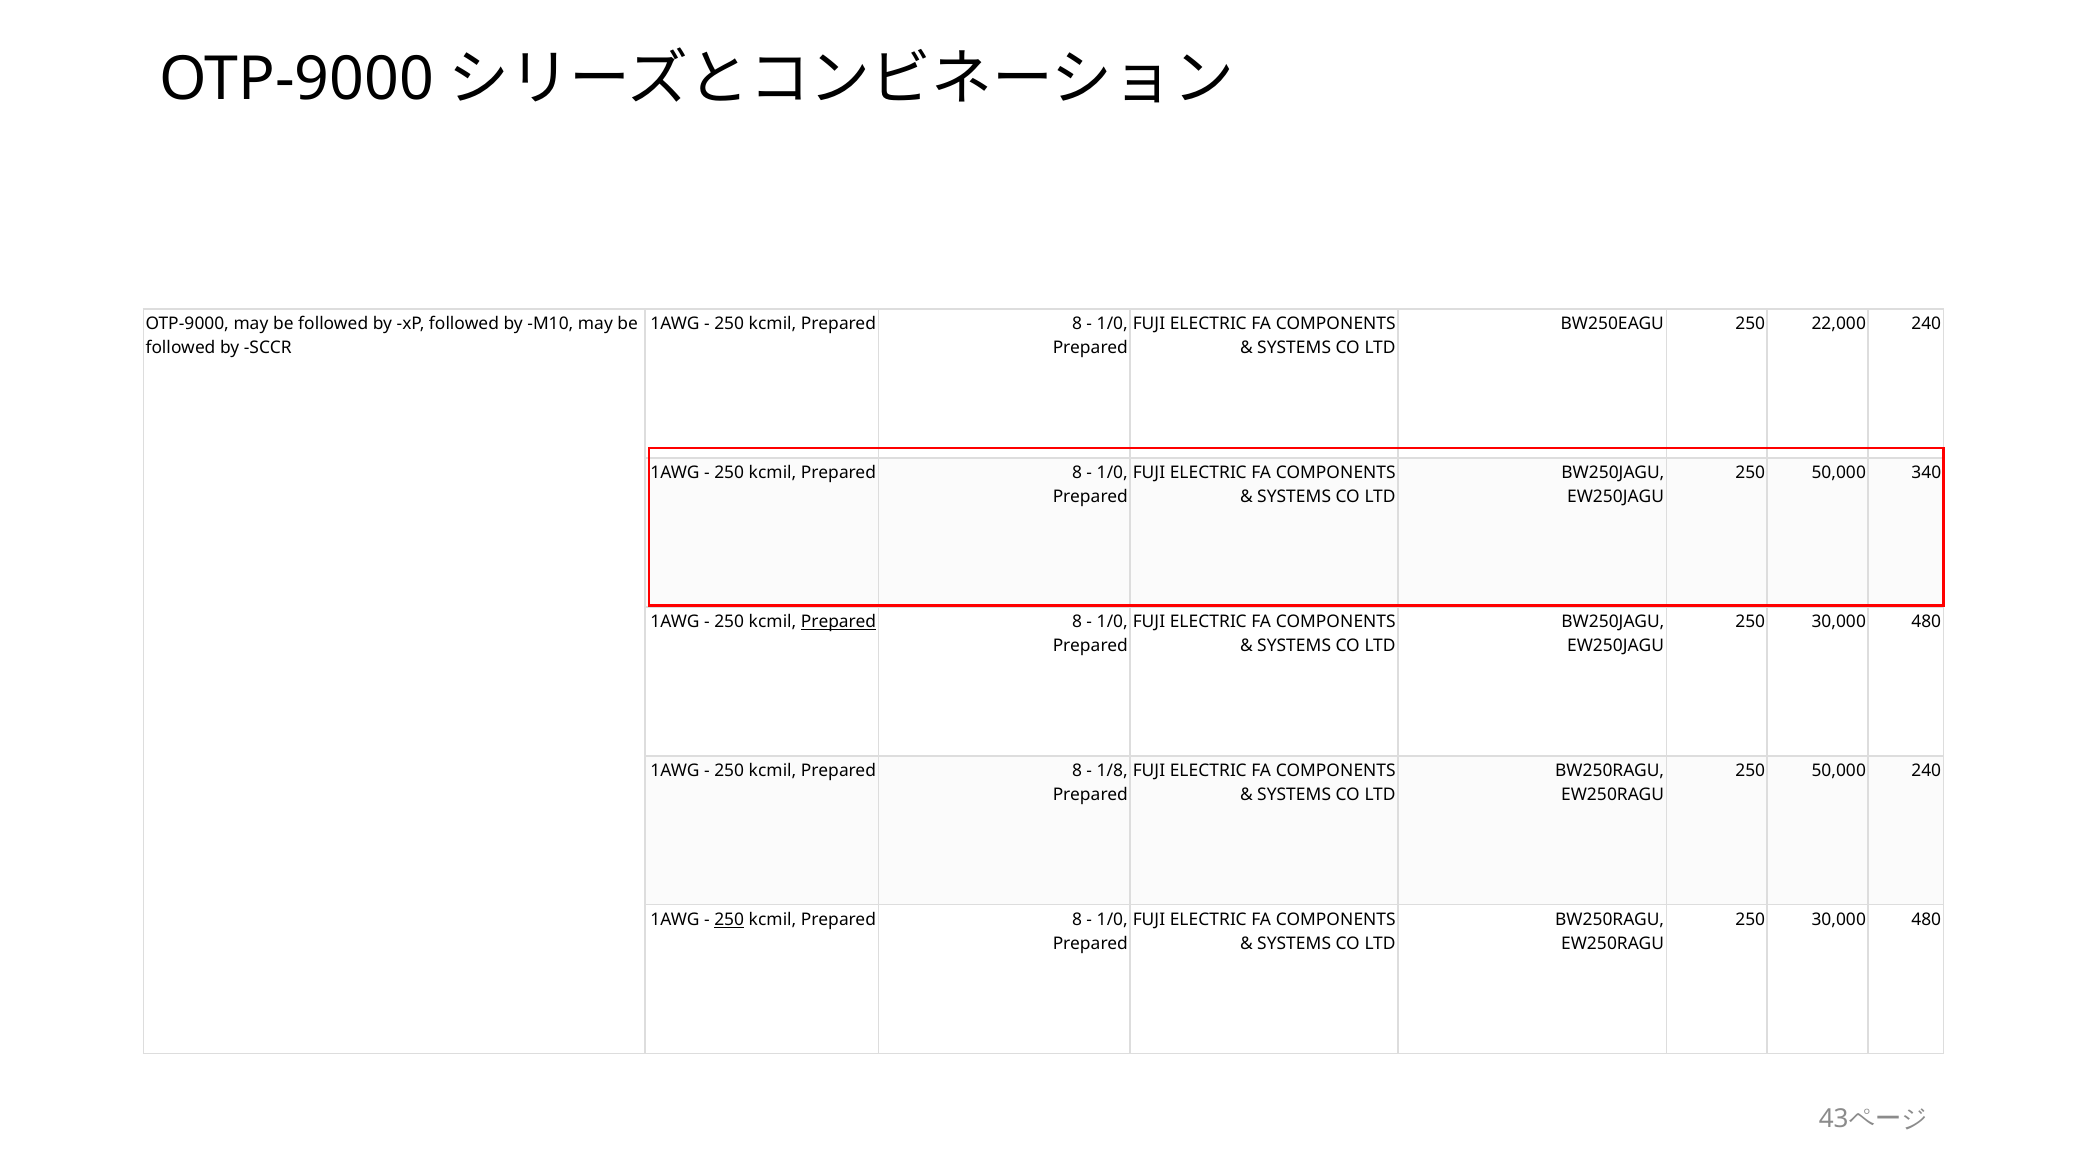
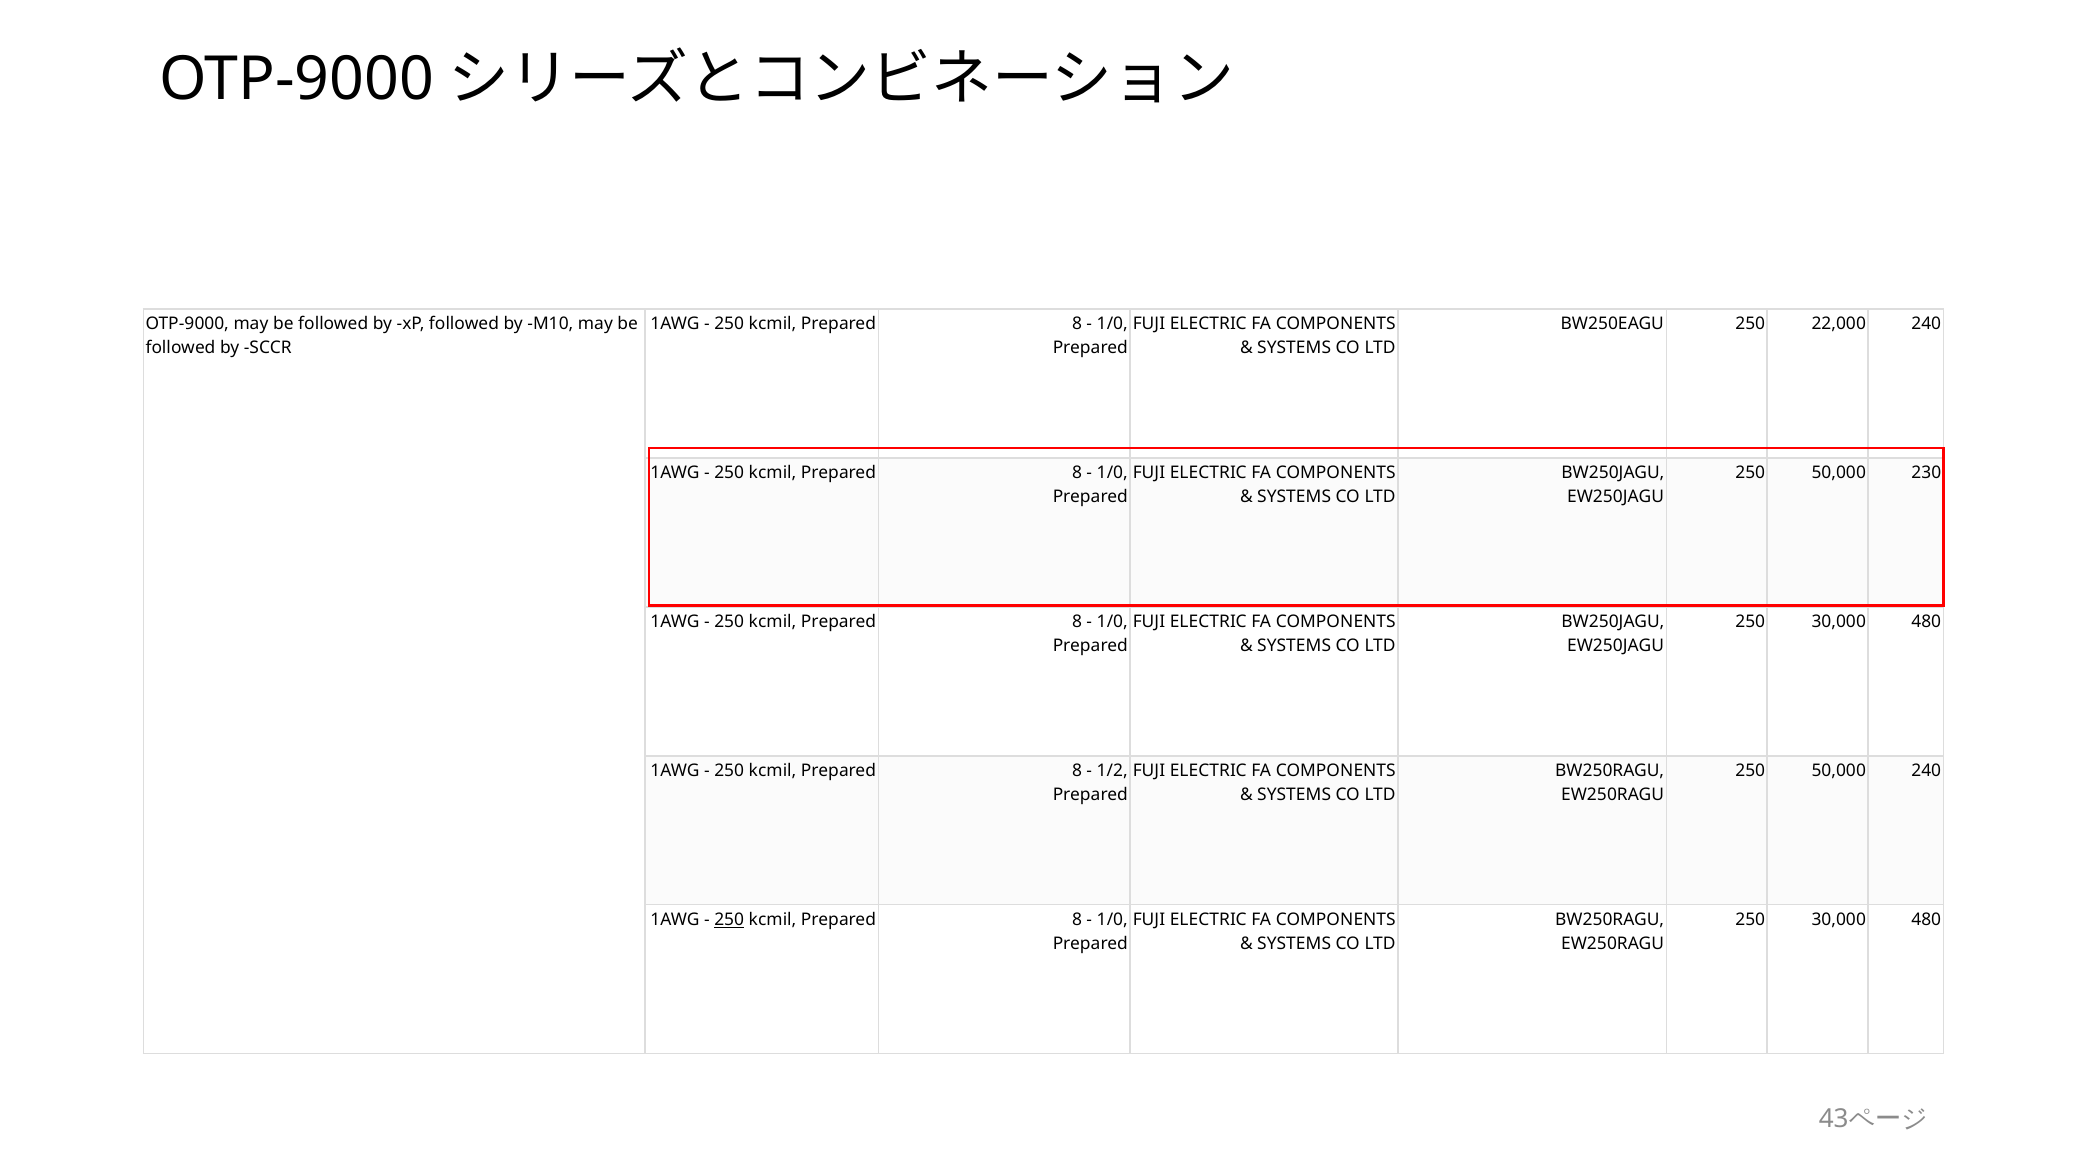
340: 340 -> 230 (1926, 473)
Prepared underline: present -> none (839, 622)
1/8: 1/8 -> 1/2 (1112, 771)
